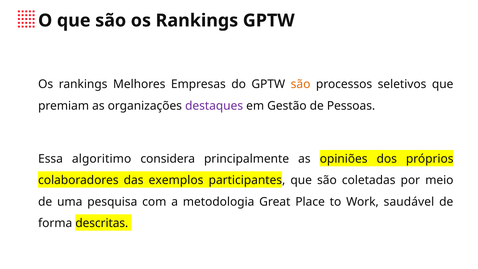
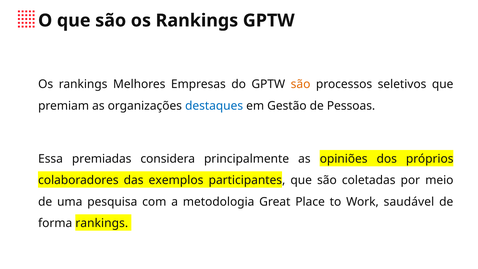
destaques colour: purple -> blue (214, 106)
algoritimo: algoritimo -> premiadas (102, 159)
forma descritas: descritas -> rankings (102, 223)
